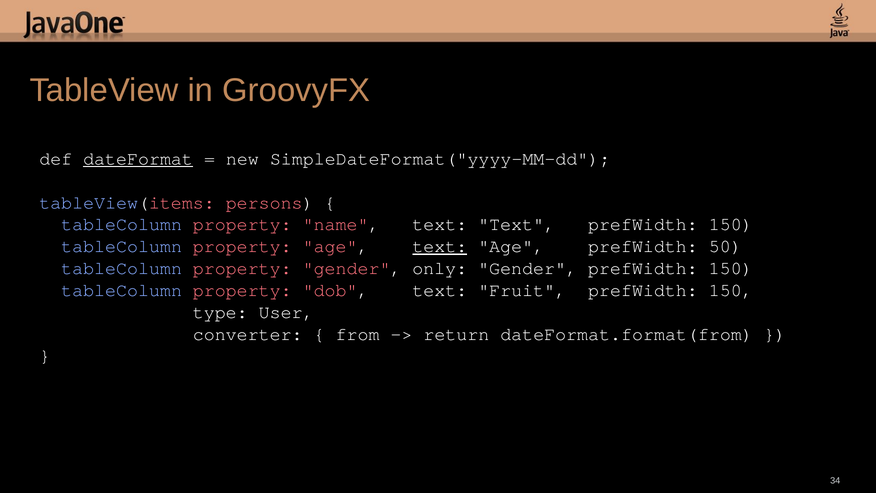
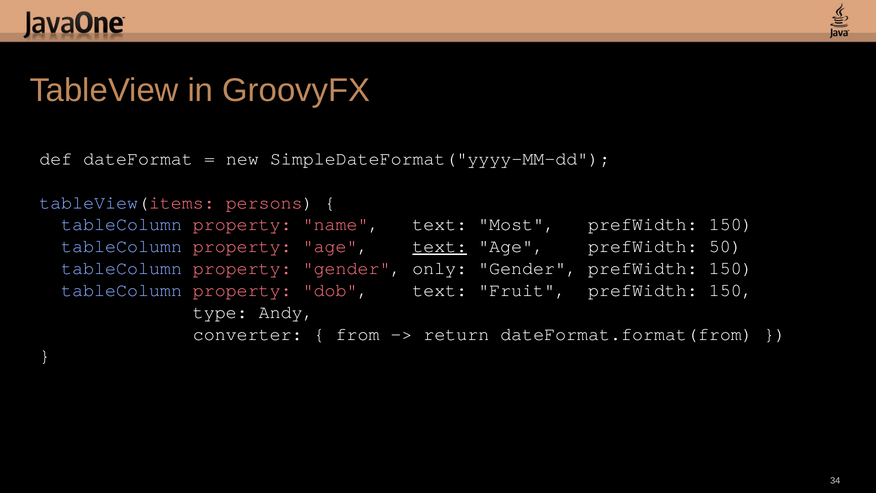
dateFormat underline: present -> none (138, 159)
text Text: Text -> Most (517, 224)
User: User -> Andy (286, 312)
